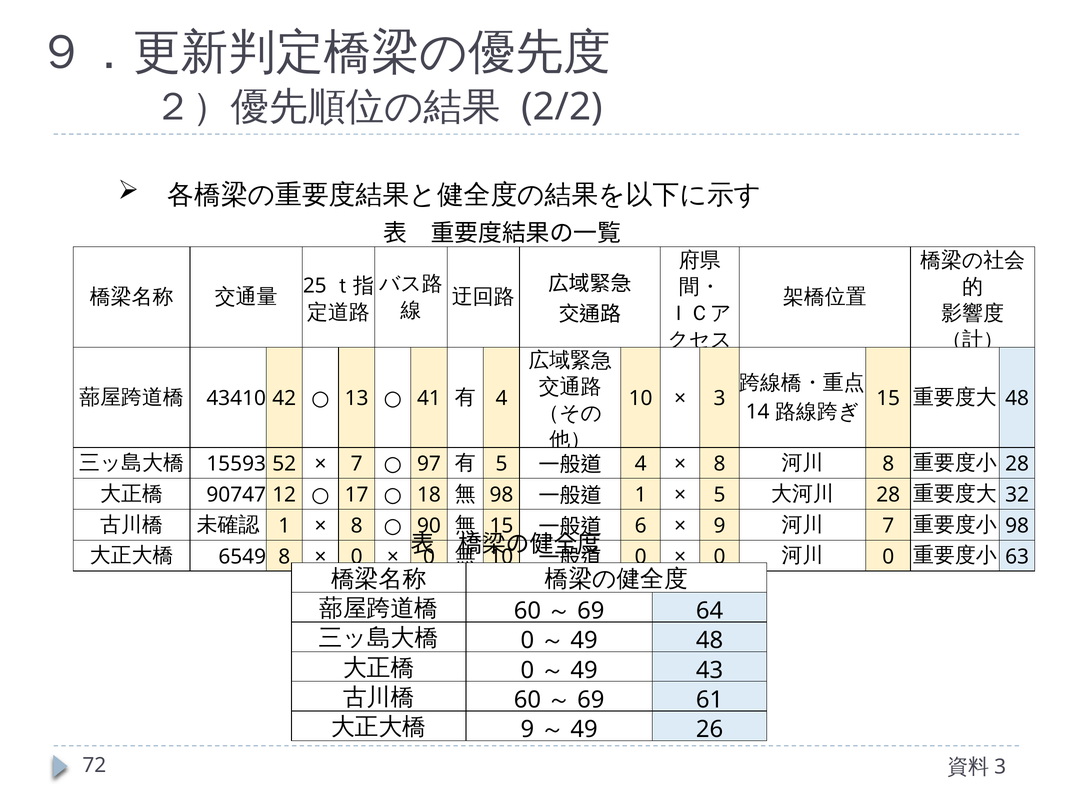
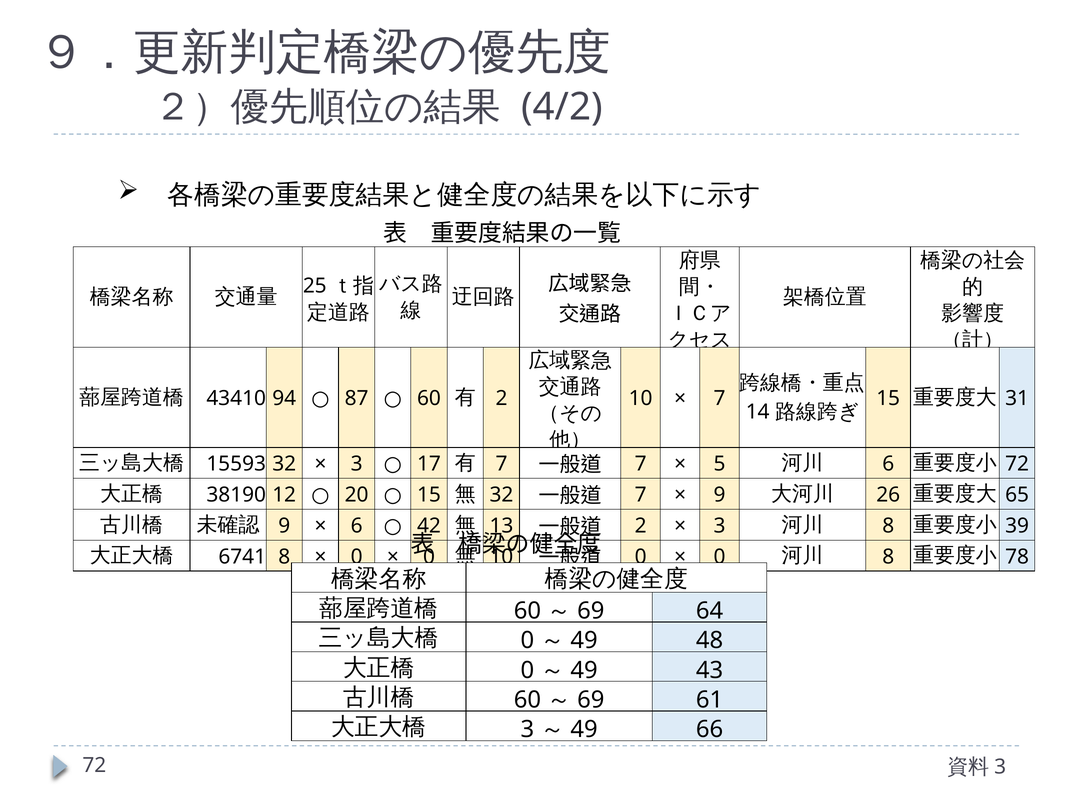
2/2: 2/2 -> 4/2 (562, 107)
42: 42 -> 94 (284, 398)
13: 13 -> 87 (357, 398)
41: 41 -> 60 (429, 398)
4: 4 -> 2 (501, 398)
3: 3 -> 7 (720, 398)
48: 48 -> 31 (1017, 398)
15593 52: 52 -> 32 (284, 464)
7: 7 -> 3 (357, 464)
97: 97 -> 17 (429, 464)
5: 5 -> 7 (501, 464)
4: 4 -> 7 (641, 464)
8: 8 -> 5 (720, 464)
8: 8 -> 6 (888, 464)
28: 28 -> 72 (1017, 464)
90747: 90747 -> 38190 (236, 495)
17: 17 -> 20 (357, 495)
18: 18 -> 15 (429, 495)
98: 98 -> 32 (501, 495)
1: 1 -> 7 (641, 495)
5: 5 -> 9 (720, 495)
28: 28 -> 26 (888, 495)
32: 32 -> 65 (1017, 495)
1: 1 -> 9 (284, 526)
8: 8 -> 6 (357, 526)
90: 90 -> 42 (429, 526)
15: 15 -> 13 (501, 526)
6: 6 -> 2 (641, 526)
9: 9 -> 3 (720, 526)
7: 7 -> 8 (888, 526)
98: 98 -> 39 (1017, 526)
6549: 6549 -> 6741 (242, 557)
0: 0 -> 8 (888, 557)
63: 63 -> 78 (1017, 557)
9: 9 -> 3 (527, 729)
26: 26 -> 66 (710, 729)
